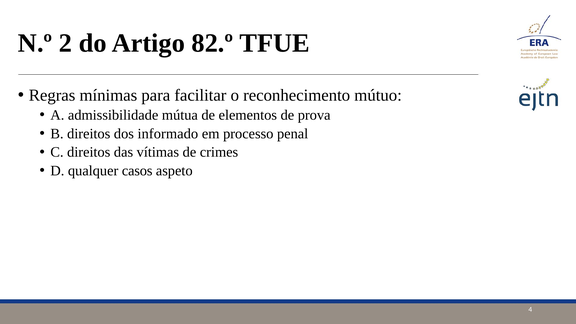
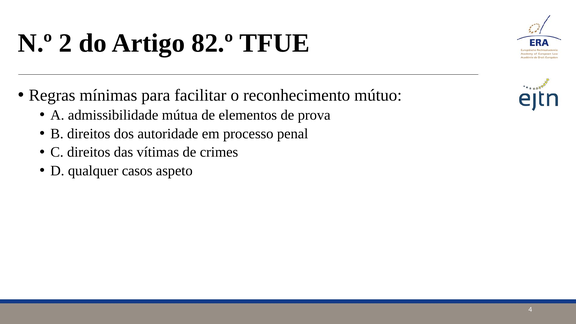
informado: informado -> autoridade (168, 134)
